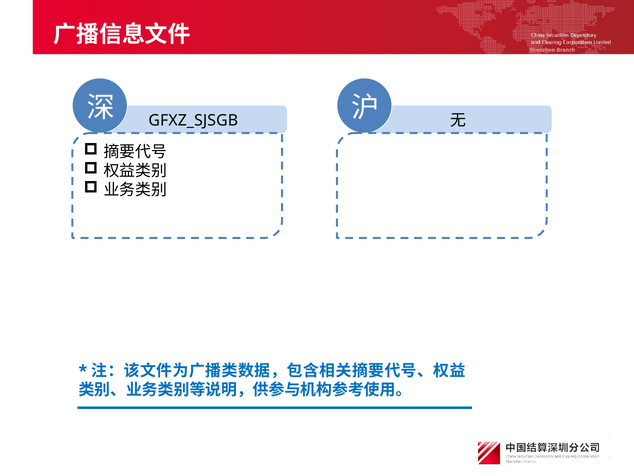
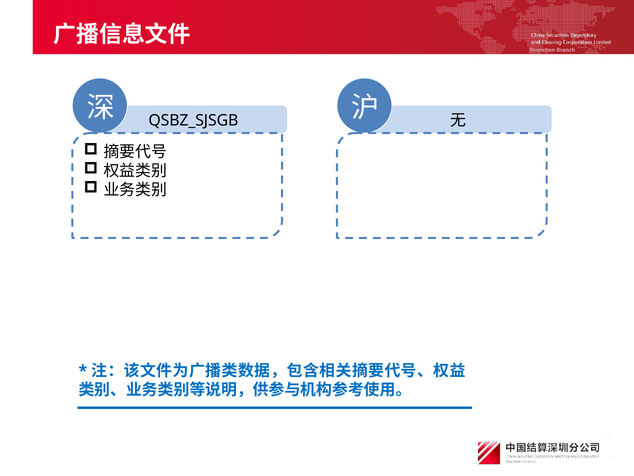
GFXZ_SJSGB: GFXZ_SJSGB -> QSBZ_SJSGB (193, 121)
